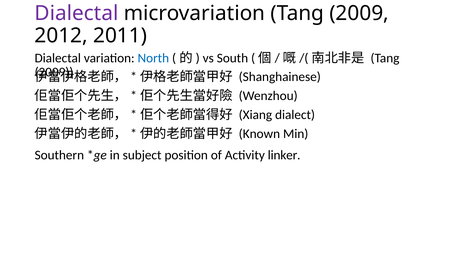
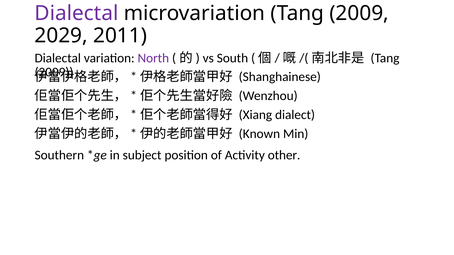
2012: 2012 -> 2029 (61, 36)
North colour: blue -> purple (153, 58)
linker: linker -> other (284, 155)
